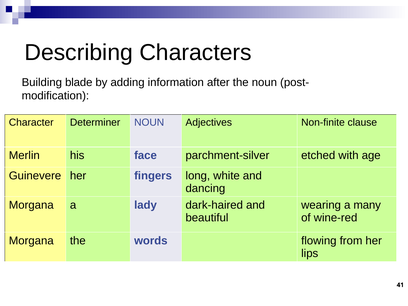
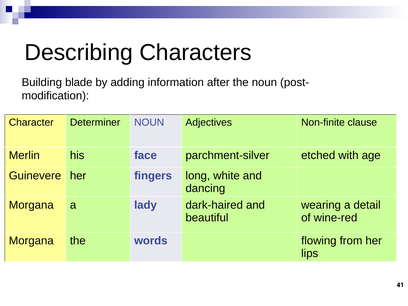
many: many -> detail (367, 205)
